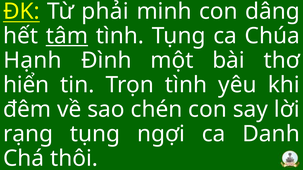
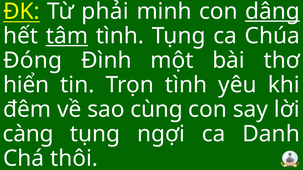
dâng underline: none -> present (272, 11)
Hạnh: Hạnh -> Đóng (33, 61)
chén: chén -> cùng (157, 110)
rạng: rạng -> càng (28, 134)
